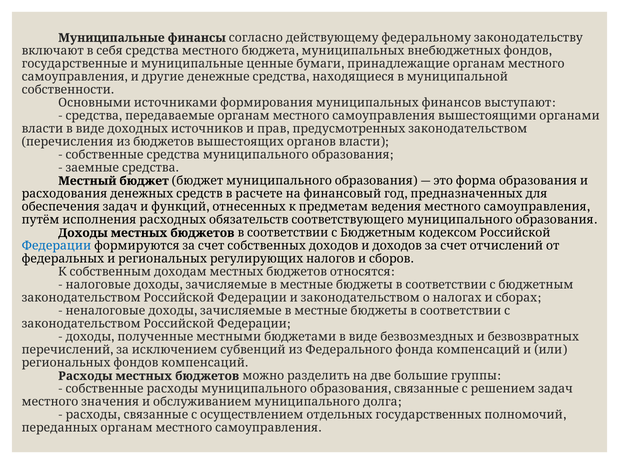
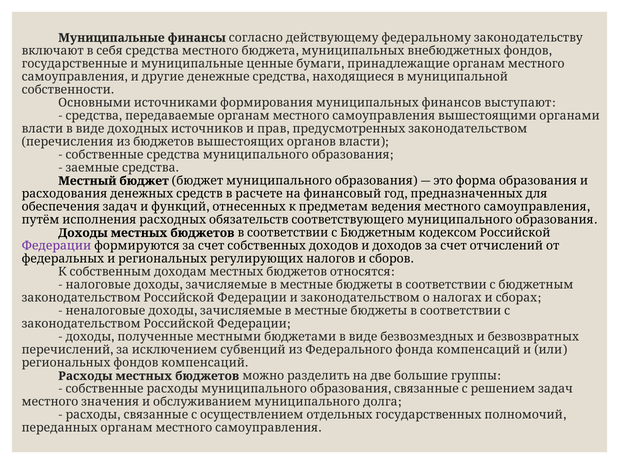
Федерации colour: blue -> purple (56, 246)
